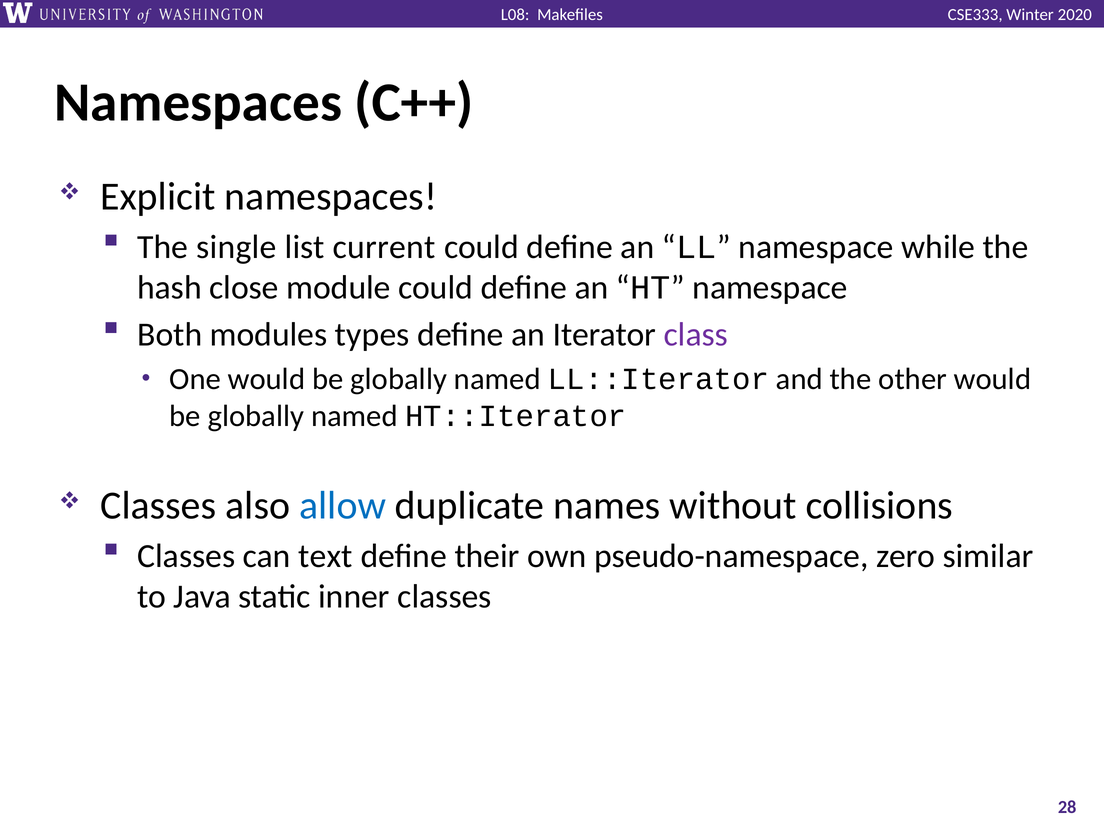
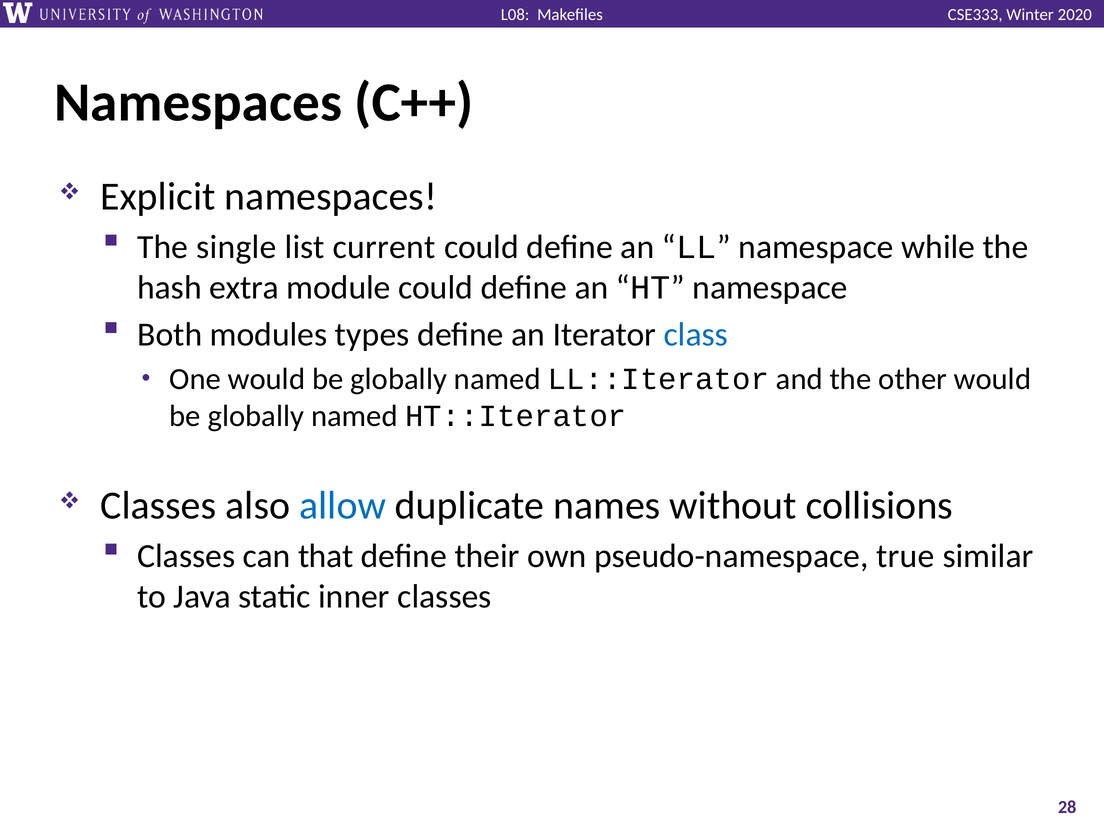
close: close -> extra (244, 288)
class colour: purple -> blue (696, 335)
text: text -> that (326, 556)
zero: zero -> true (905, 556)
